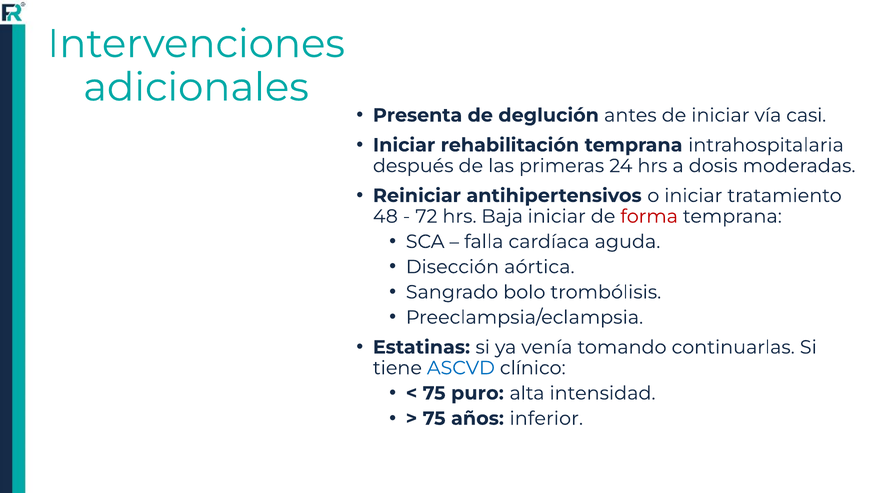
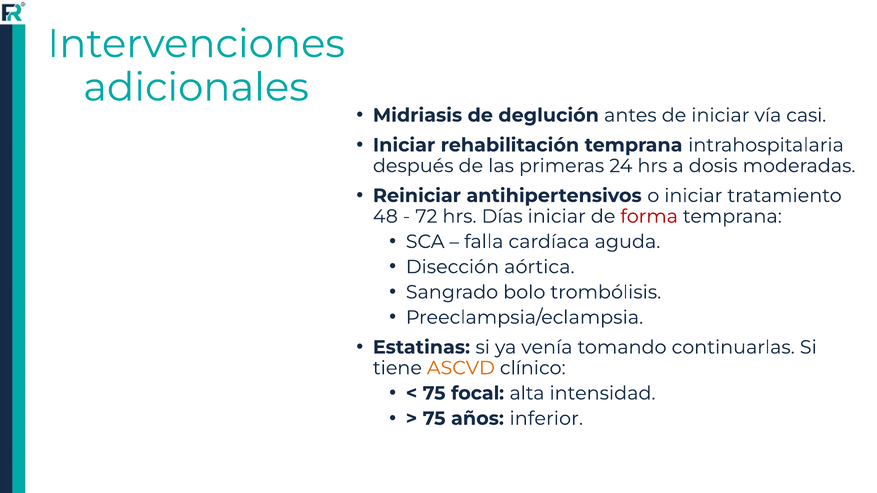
Presenta: Presenta -> Midriasis (418, 115)
Baja: Baja -> Días (502, 217)
ASCVD colour: blue -> orange (461, 368)
puro: puro -> focal (478, 393)
